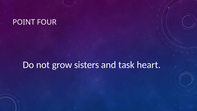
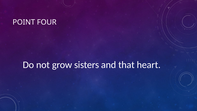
task: task -> that (126, 65)
